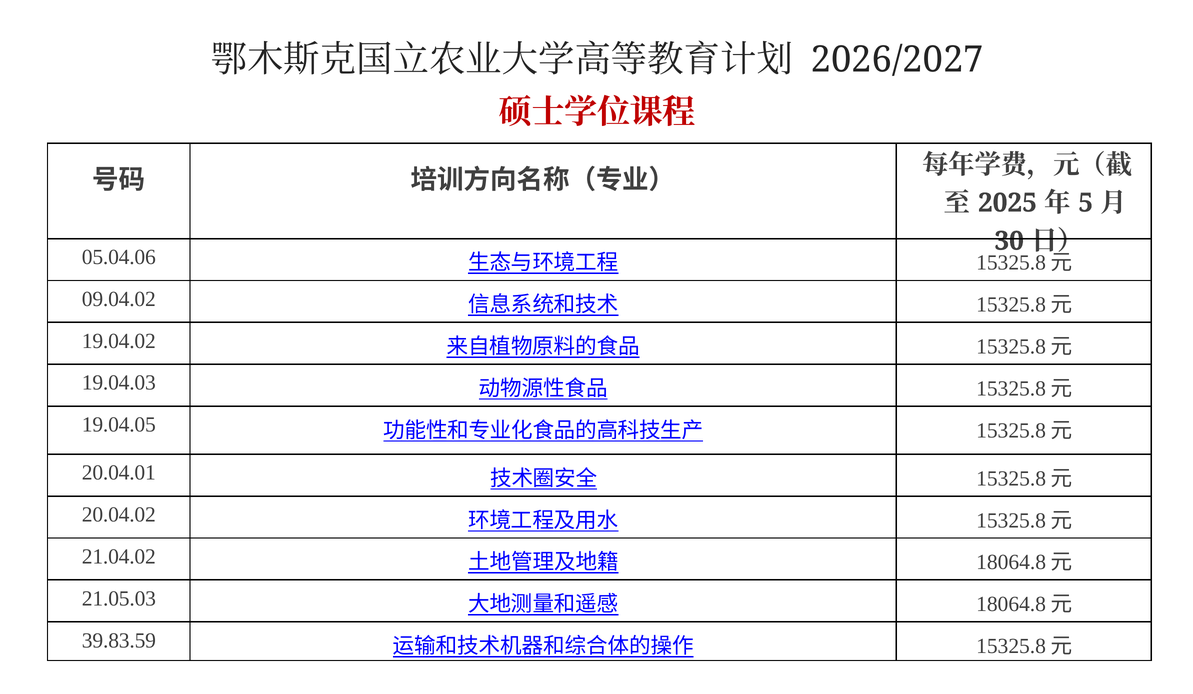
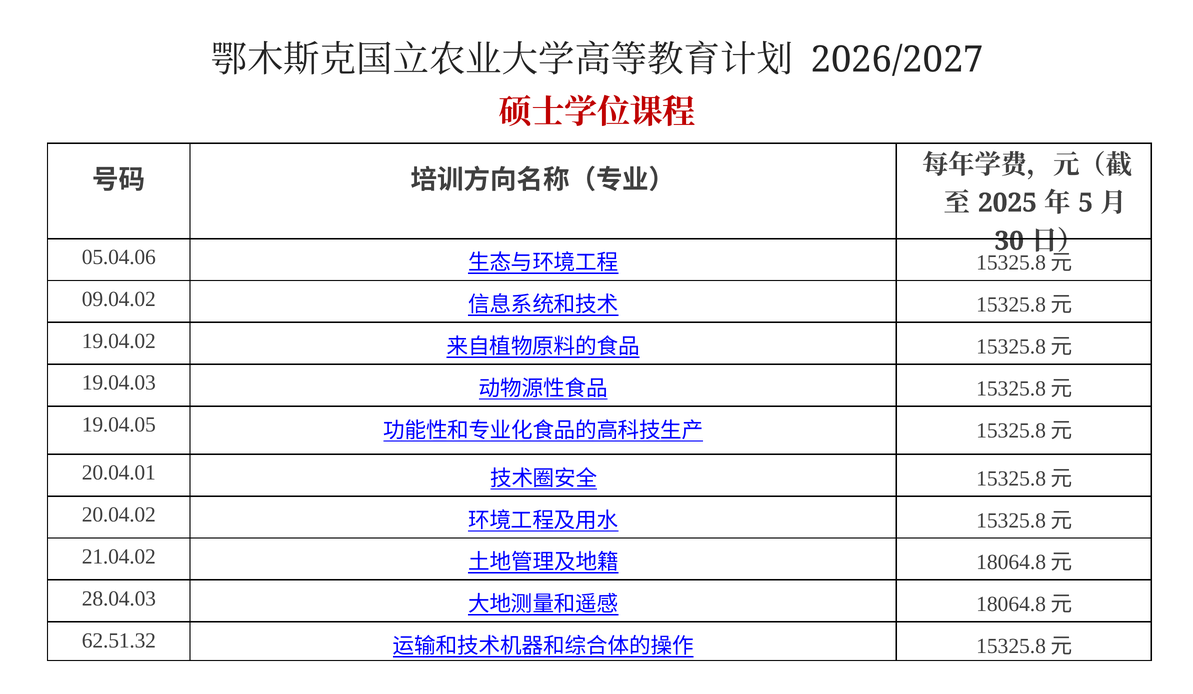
21.05.03: 21.05.03 -> 28.04.03 (119, 599)
39.83.59: 39.83.59 -> 62.51.32 (119, 641)
